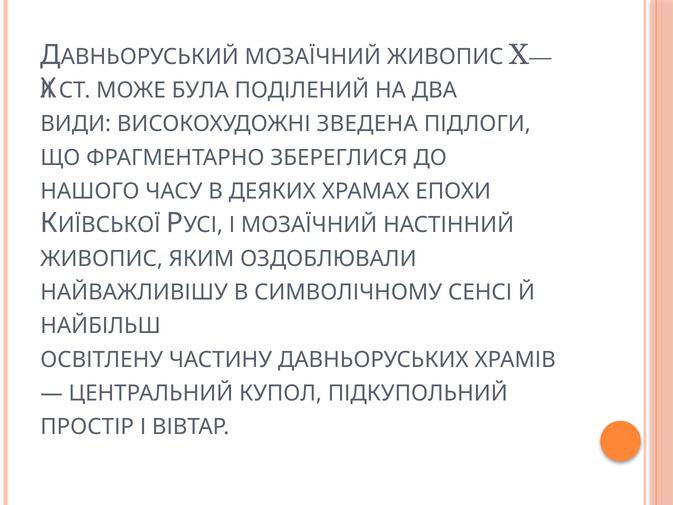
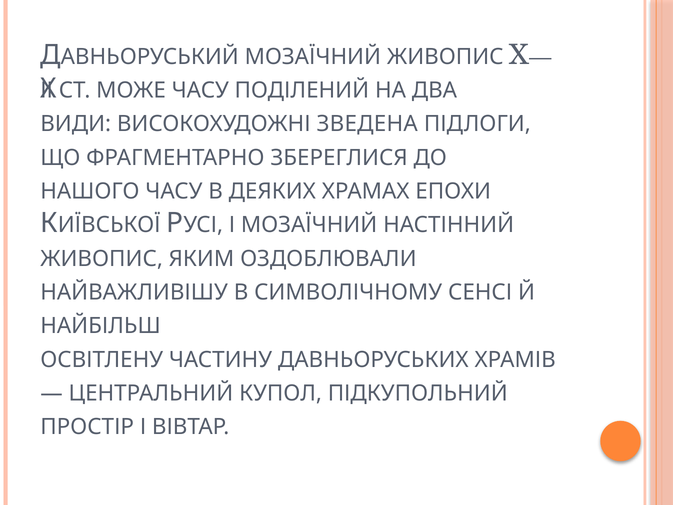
МОЖЕ БУЛА: БУЛА -> ЧАСУ (200, 90)
